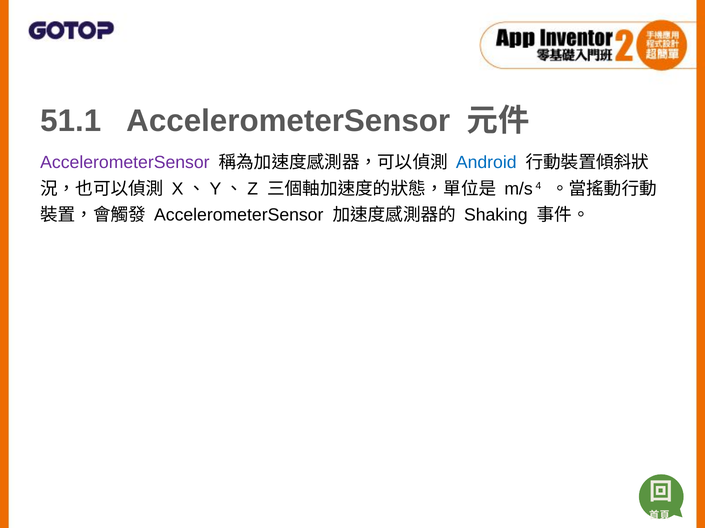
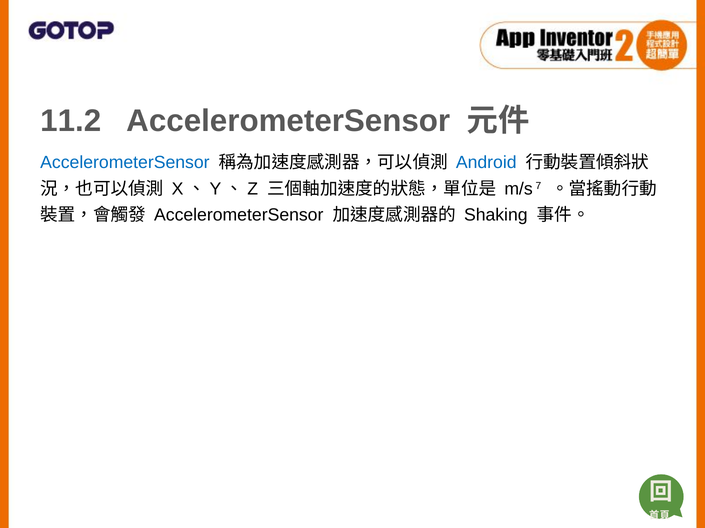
51.1: 51.1 -> 11.2 (71, 121)
AccelerometerSensor colour: purple -> blue (125, 163)
4: 4 -> 7 (538, 186)
